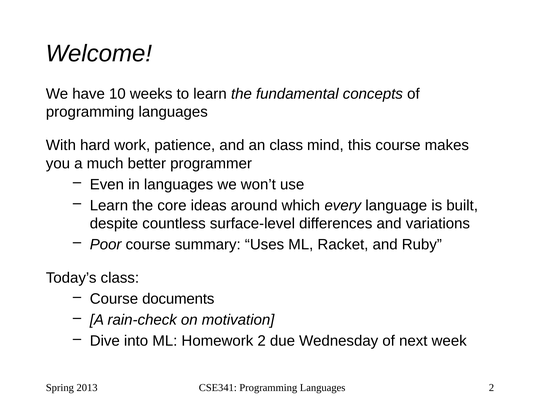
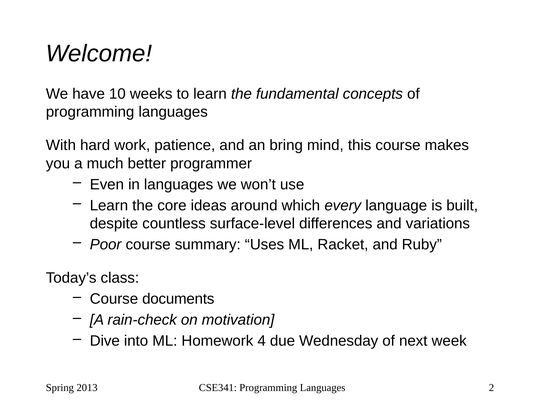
an class: class -> bring (286, 145)
Homework 2: 2 -> 4 (262, 341)
